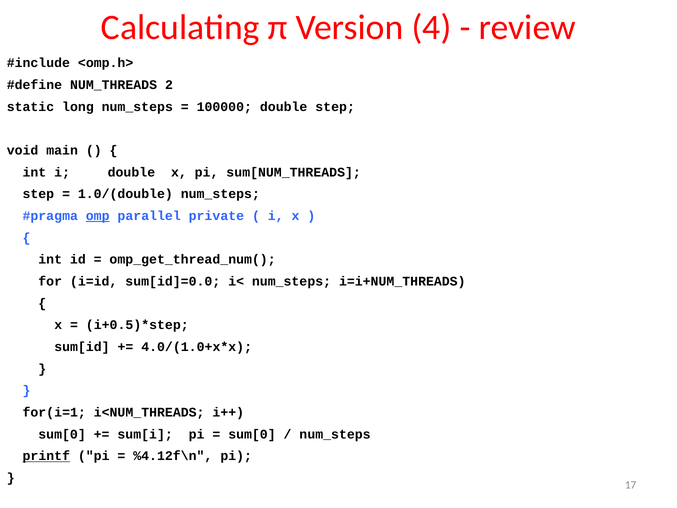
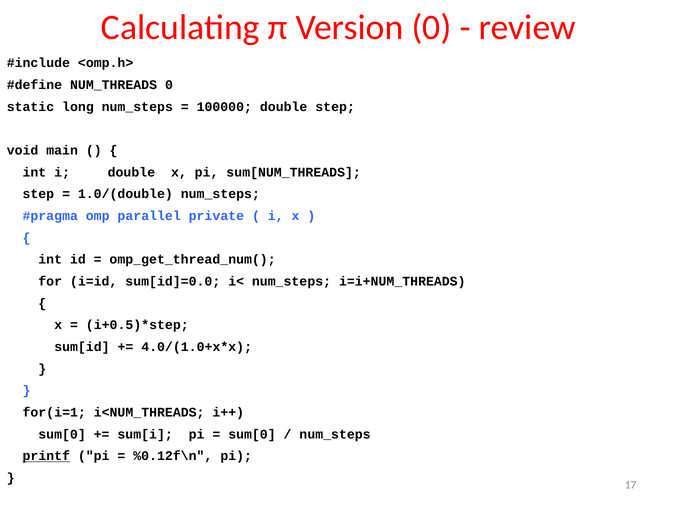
Version 4: 4 -> 0 (432, 27)
NUM_THREADS 2: 2 -> 0 (169, 85)
omp underline: present -> none (98, 216)
%4.12f\n: %4.12f\n -> %0.12f\n (173, 456)
